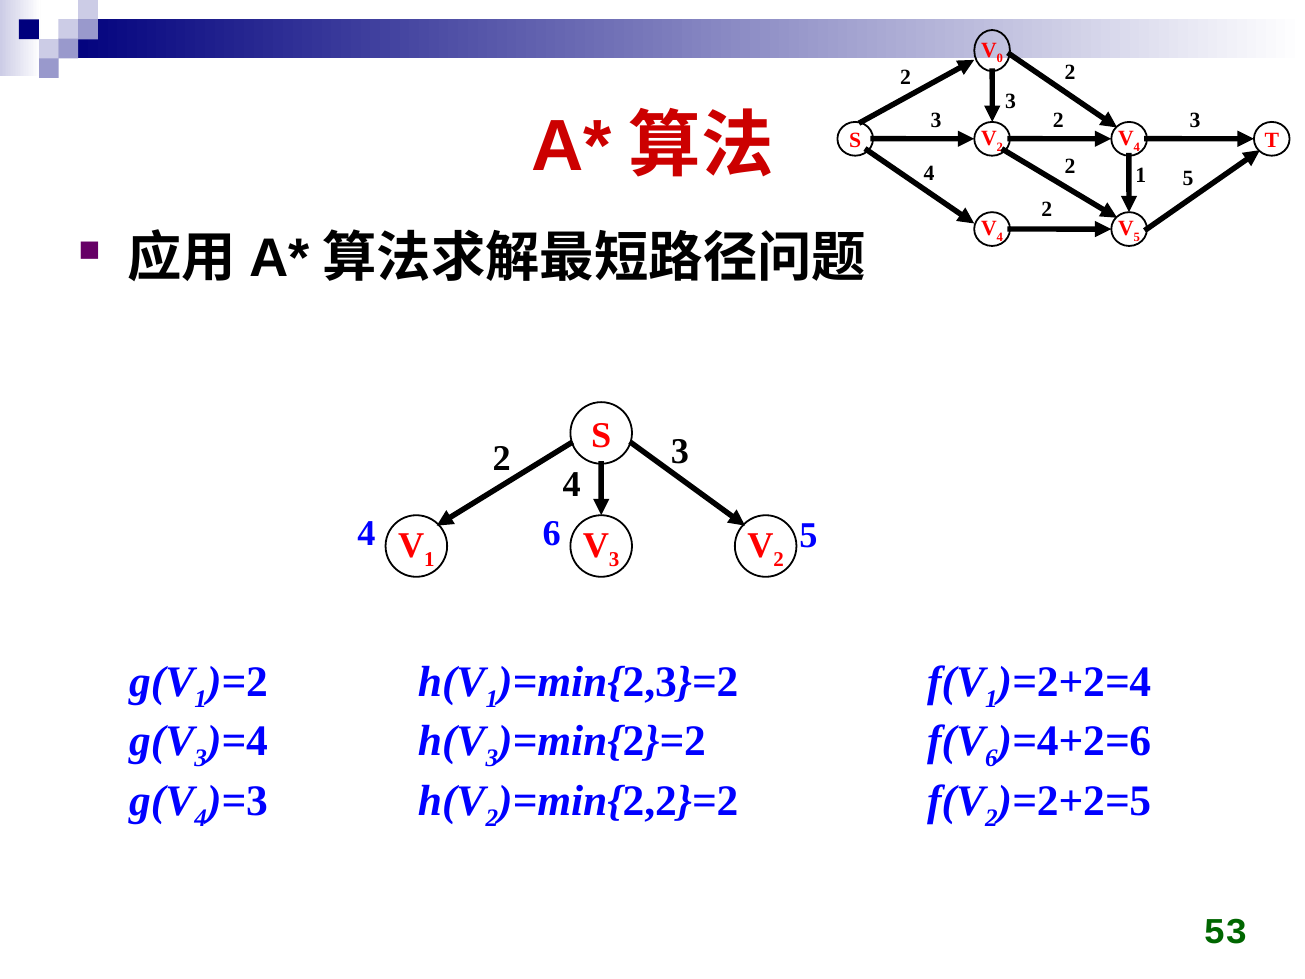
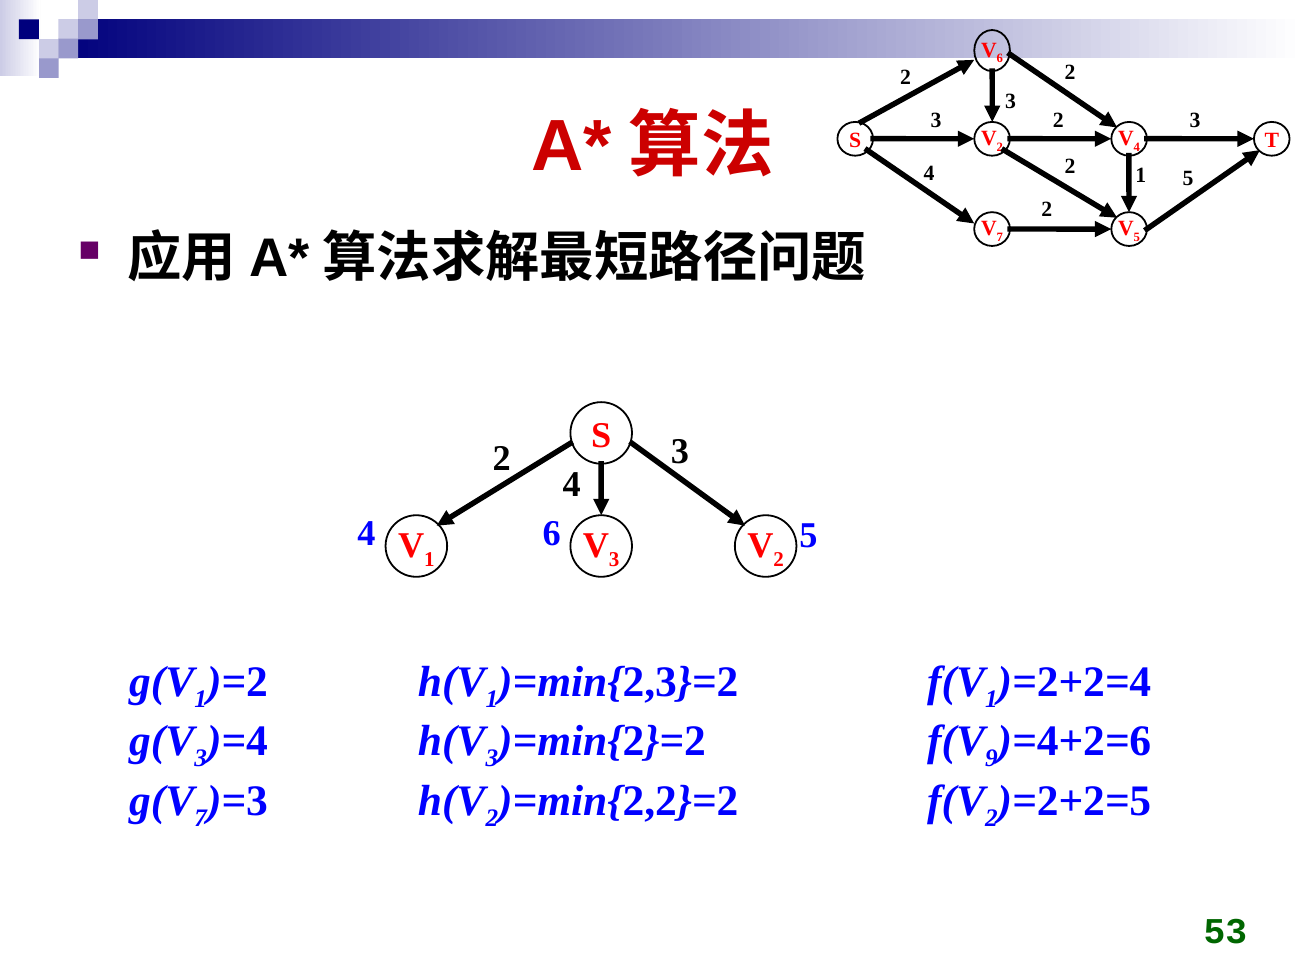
0: 0 -> 6 (1000, 59)
4: 4 -> 7 (1000, 237)
6: 6 -> 9 (991, 758)
4: 4 -> 7 (201, 818)
